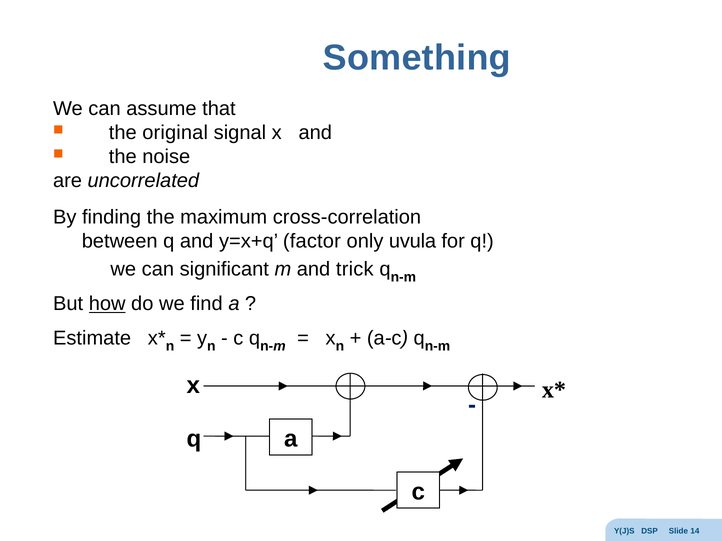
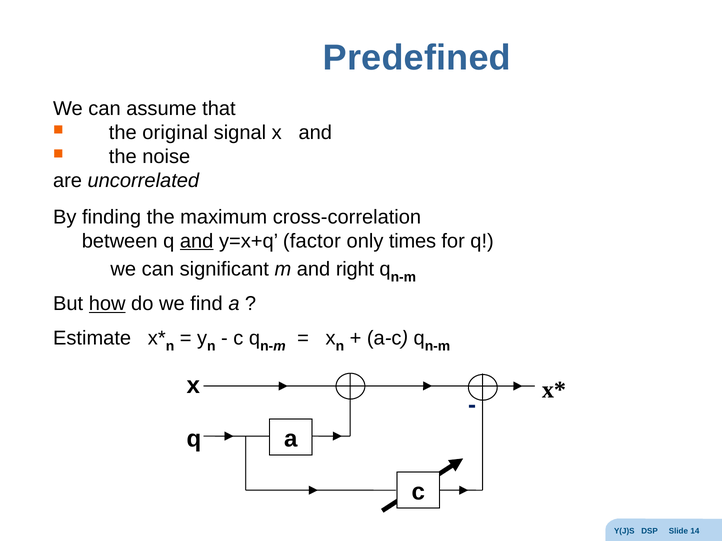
Something: Something -> Predefined (417, 58)
and underline: none -> present (197, 241)
uvula: uvula -> times (413, 241)
trick: trick -> right (355, 269)
